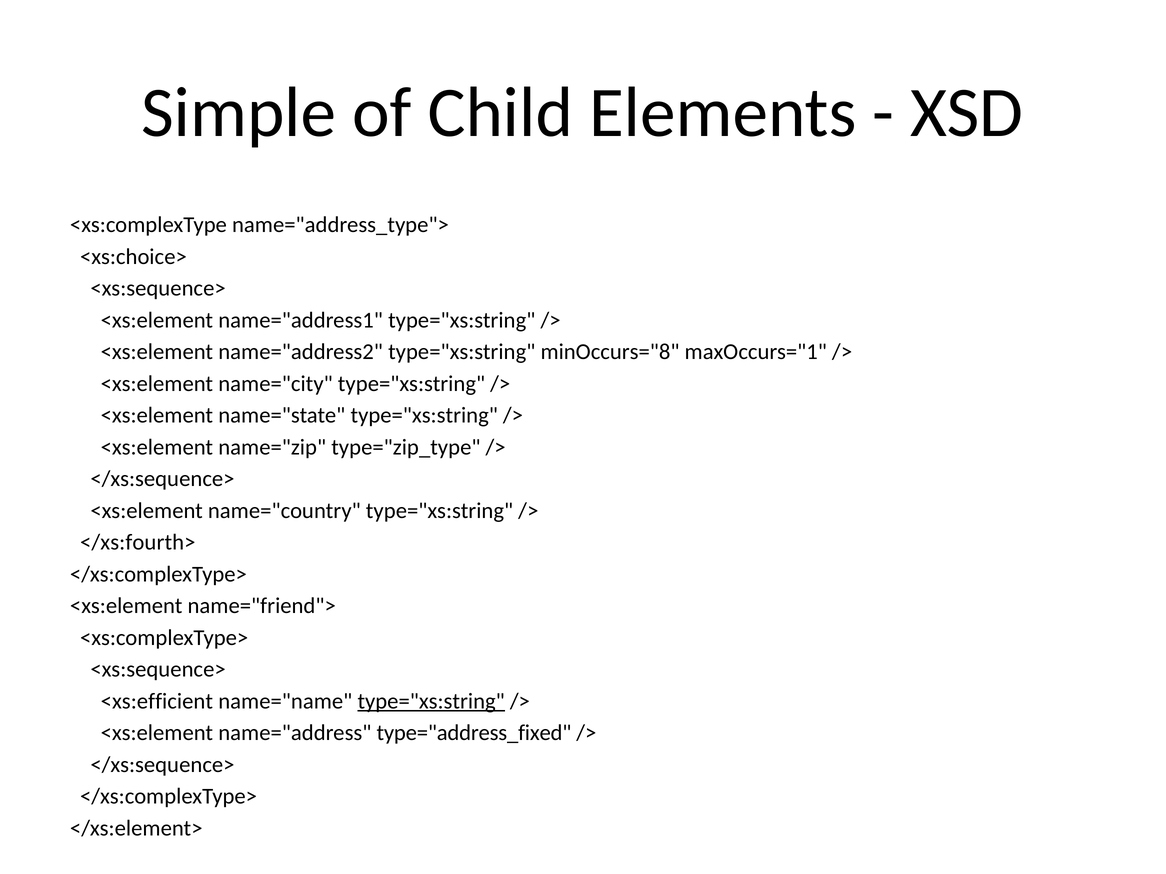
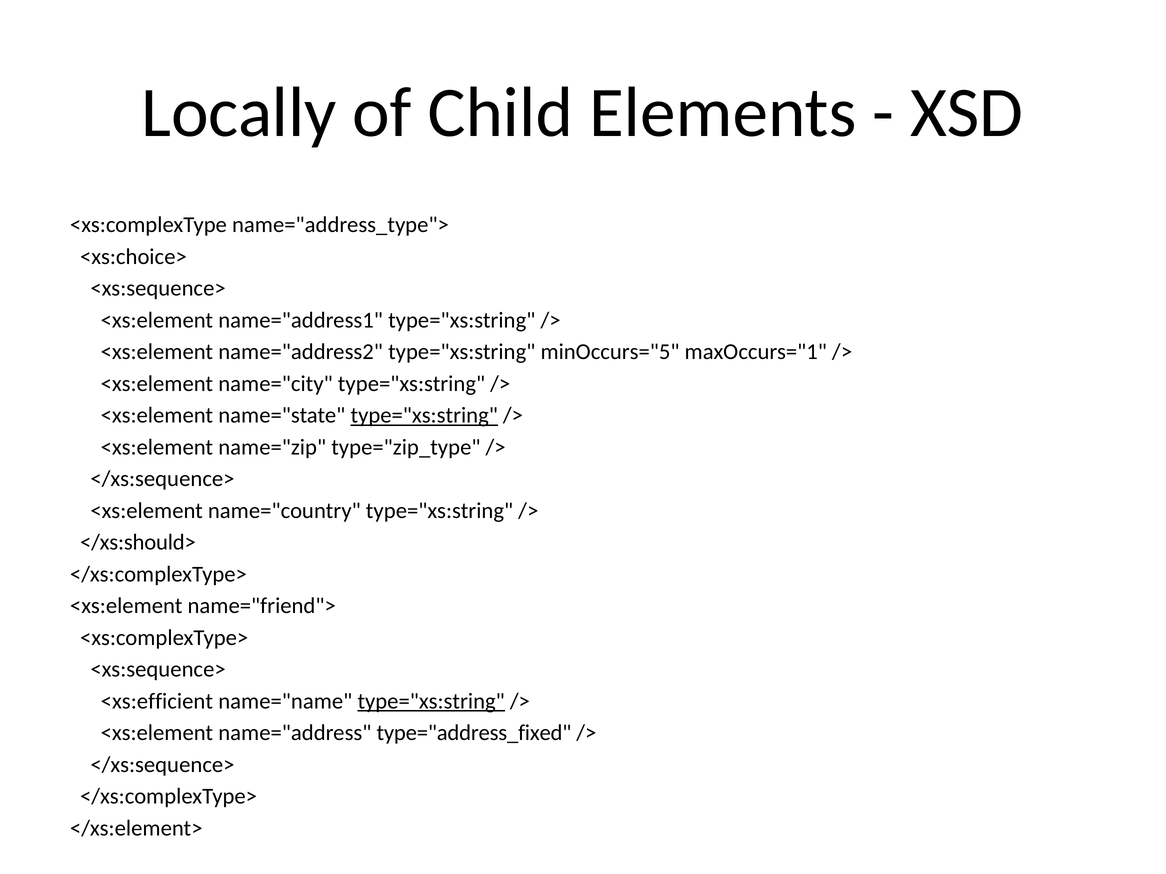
Simple: Simple -> Locally (239, 113)
minOccurs="8: minOccurs="8 -> minOccurs="5 (610, 352)
type="xs:string underline: none -> present (424, 416)
</xs:fourth>: </xs:fourth> -> </xs:should> (138, 543)
